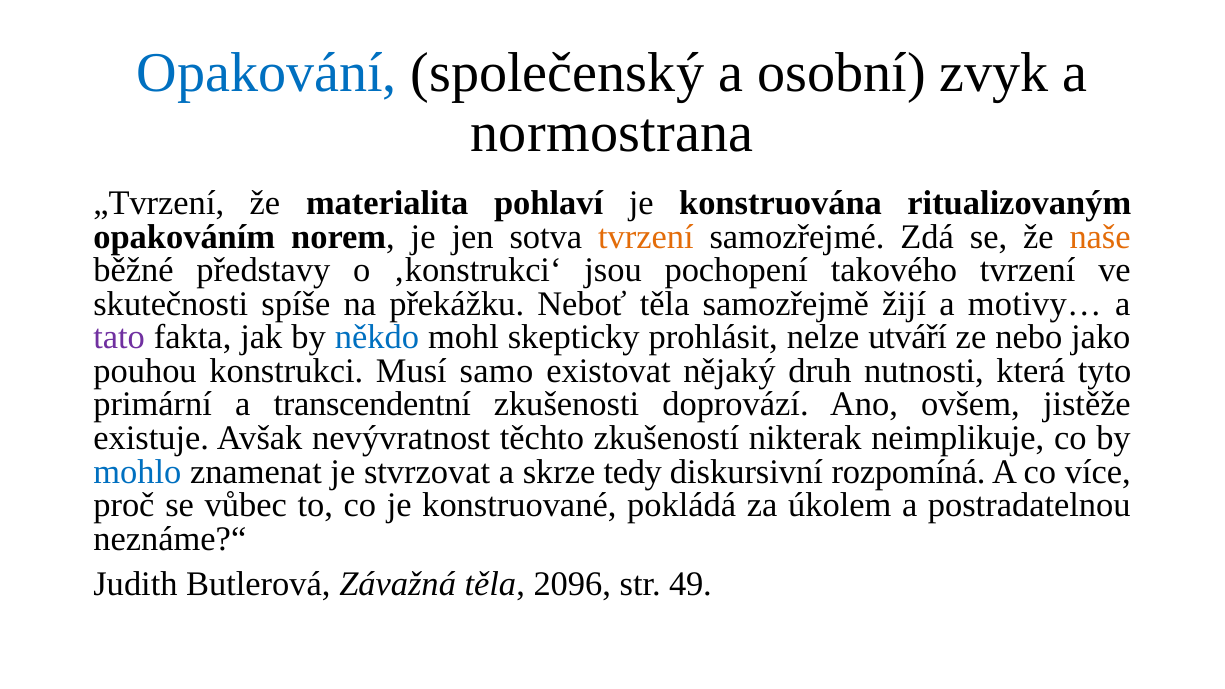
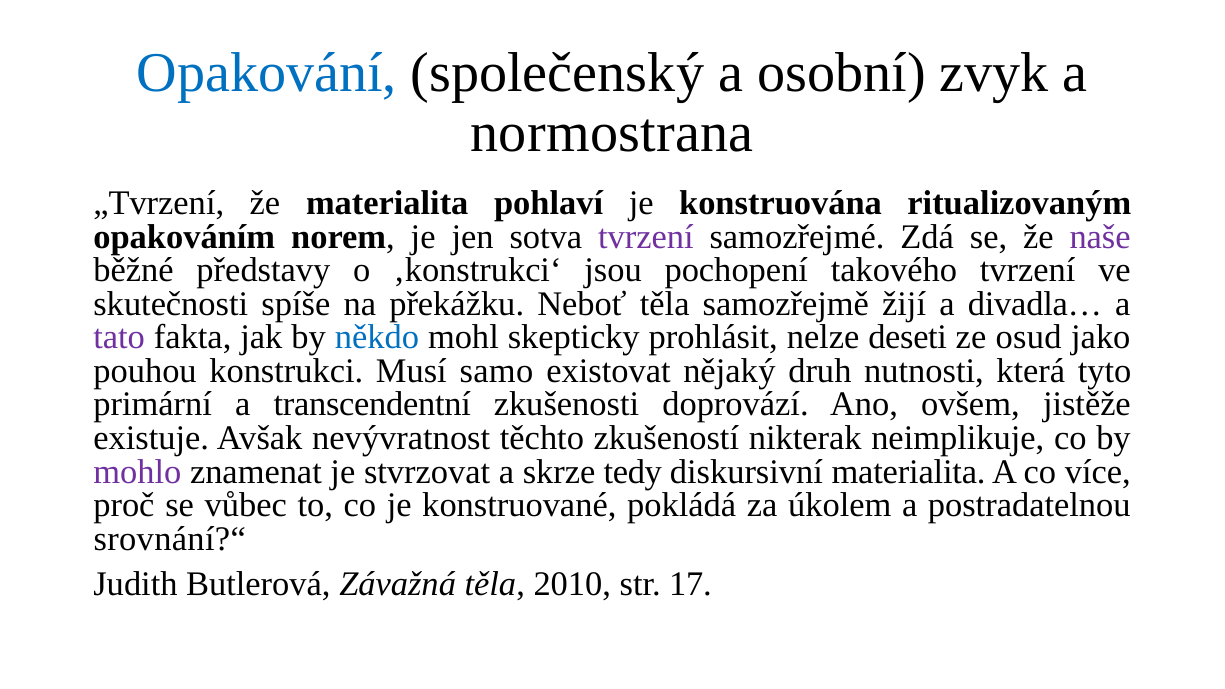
tvrzení colour: orange -> purple (646, 237)
naše colour: orange -> purple (1100, 237)
motivy…: motivy… -> divadla… (1035, 304)
utváří: utváří -> deseti (908, 338)
nebo: nebo -> osud (1029, 338)
mohlo colour: blue -> purple (137, 472)
diskursivní rozpomíná: rozpomíná -> materialita (909, 472)
neznáme?“: neznáme?“ -> srovnání?“ (170, 539)
2096: 2096 -> 2010 (572, 584)
49: 49 -> 17 (690, 584)
